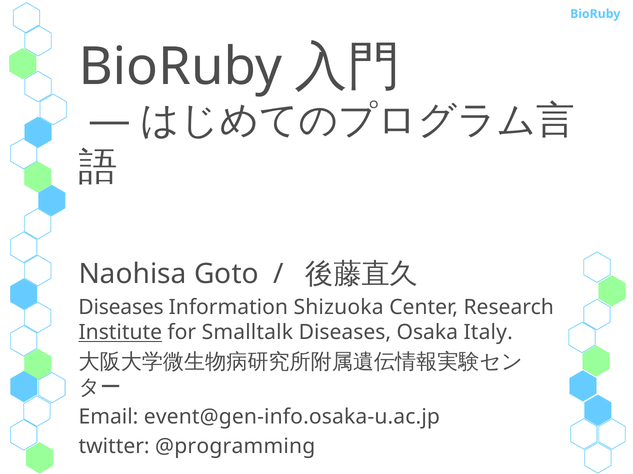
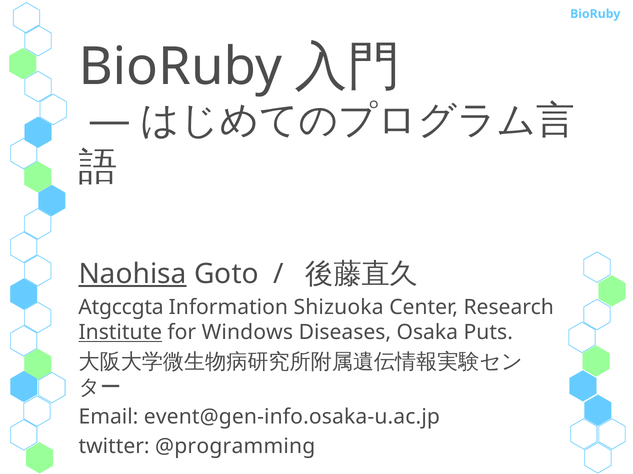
Naohisa underline: none -> present (133, 274)
Diseases: Diseases -> Atgccgta (121, 308)
Smalltalk: Smalltalk -> Windows (247, 333)
Italy: Italy -> Puts (488, 333)
